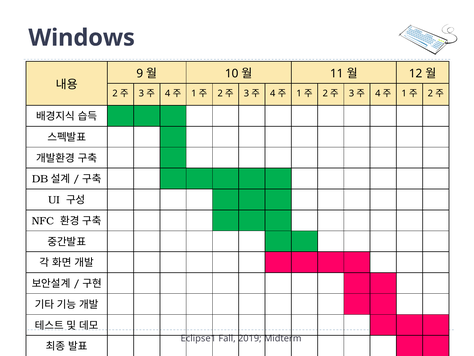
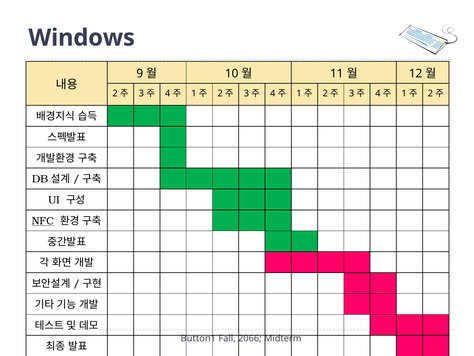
NFC underline: none -> present (43, 221)
Eclipse1: Eclipse1 -> Button1 (198, 338)
2019: 2019 -> 2066 (250, 338)
